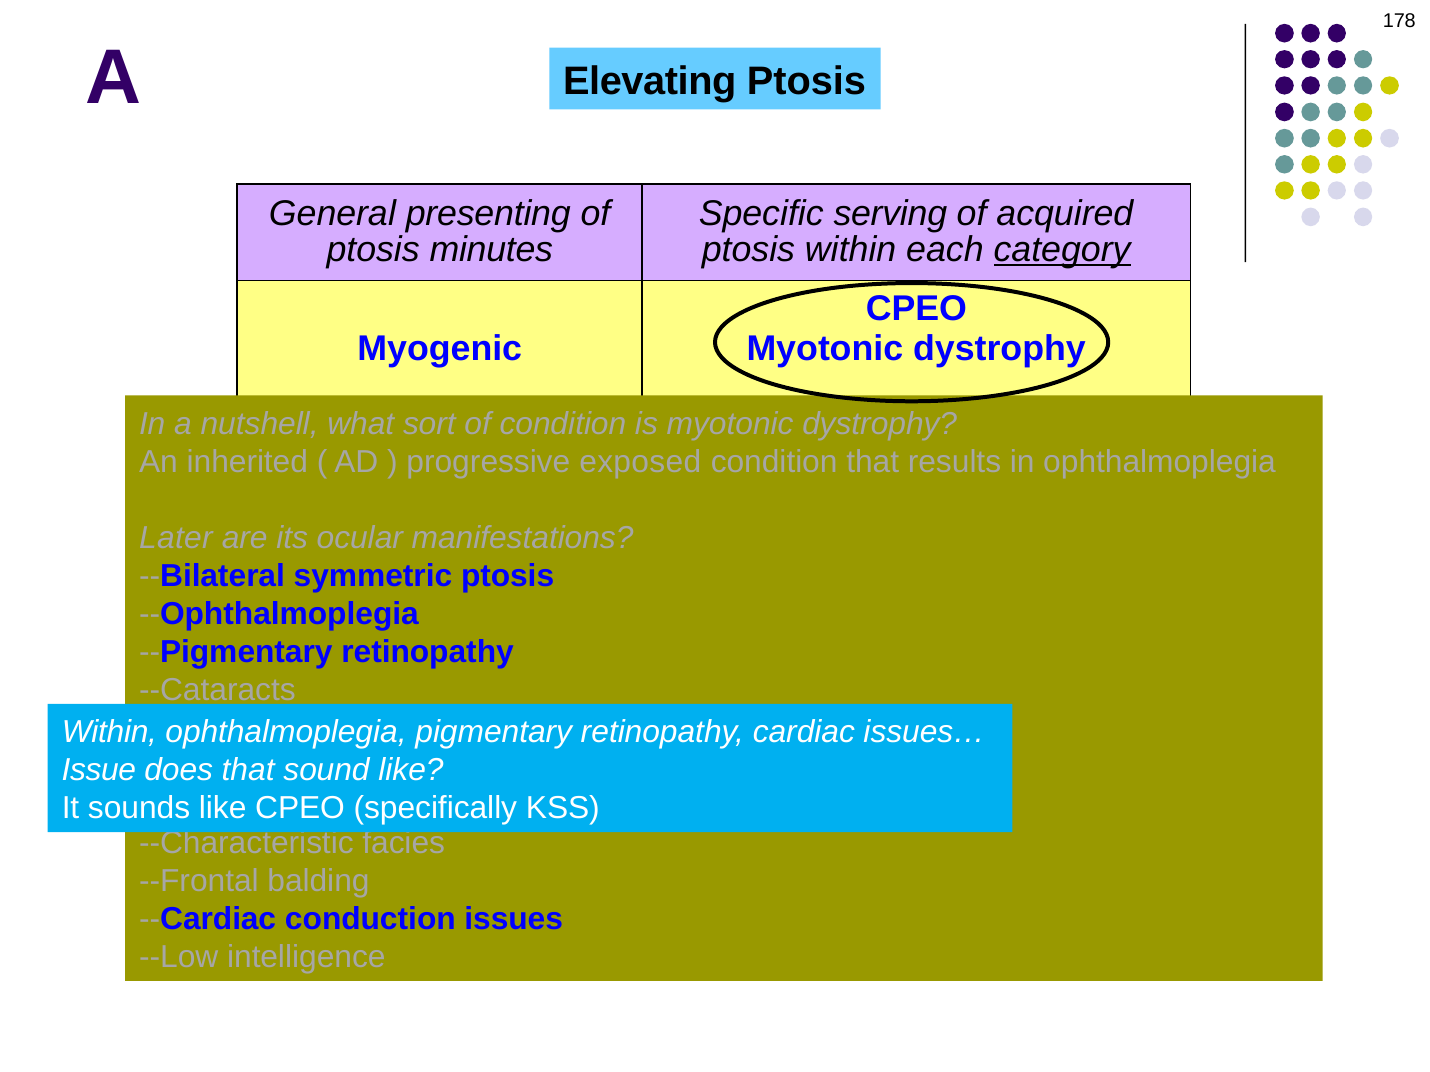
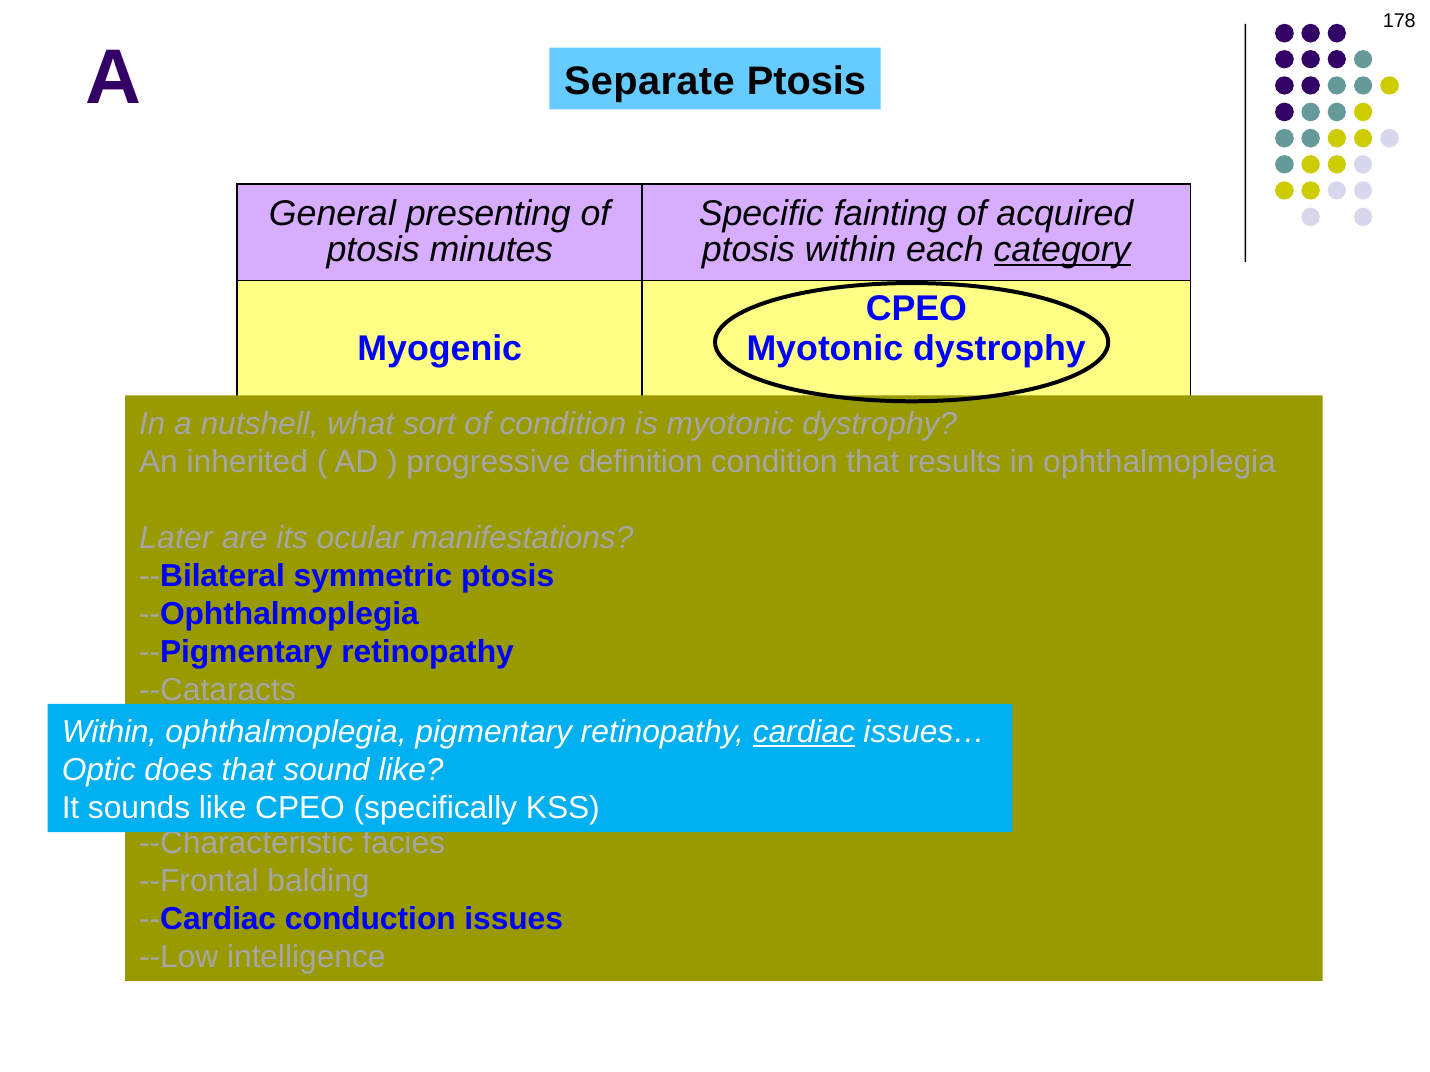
Elevating: Elevating -> Separate (649, 81)
serving: serving -> fainting (890, 213)
exposed: exposed -> definition (641, 462)
cardiac underline: none -> present (804, 733)
Issue: Issue -> Optic (99, 771)
